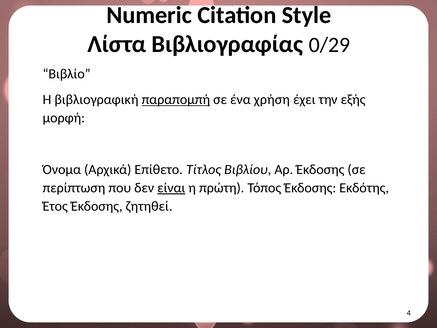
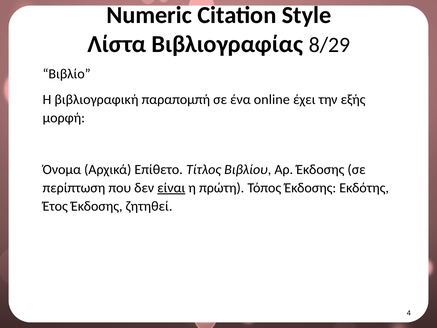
0/29: 0/29 -> 8/29 (329, 45)
παραπομπή underline: present -> none (176, 100)
χρήση: χρήση -> online (272, 100)
